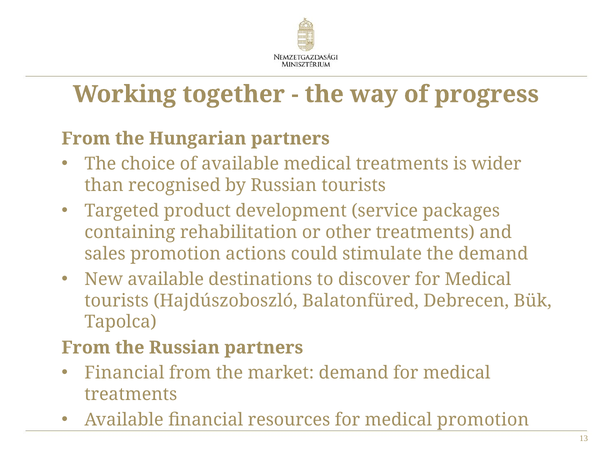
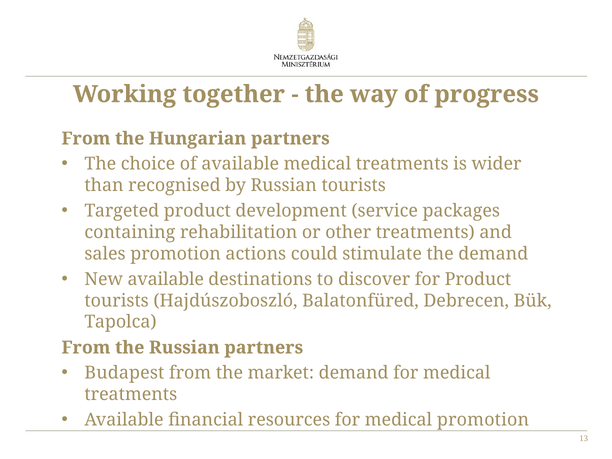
discover for Medical: Medical -> Product (478, 279)
Financial: Financial -> Budapest (124, 373)
